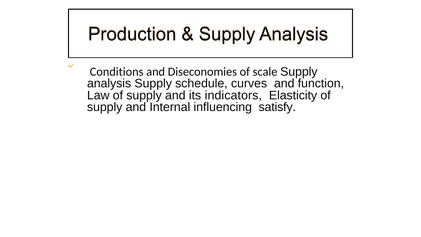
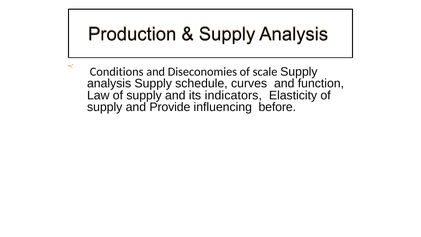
Internal: Internal -> Provide (170, 107)
satisfy: satisfy -> before (277, 107)
